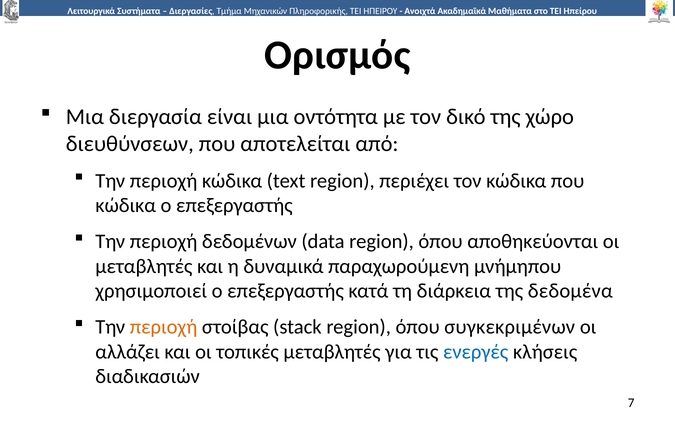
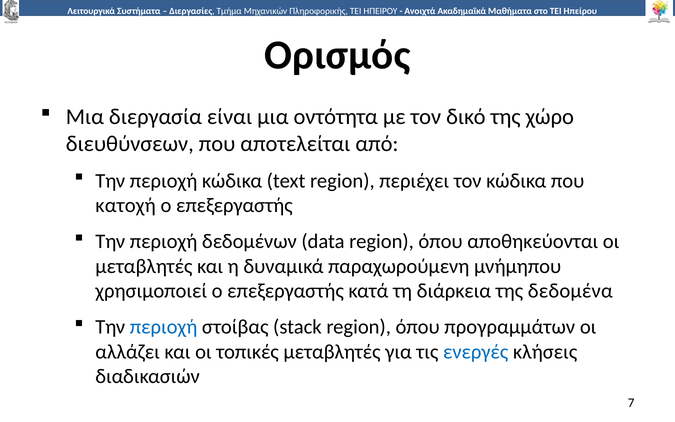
κώδικα: κώδικα -> κατοχή (126, 206)
περιοχή colour: orange -> blue (164, 327)
συγκεκριμένων: συγκεκριμένων -> προγραμμάτων (510, 327)
